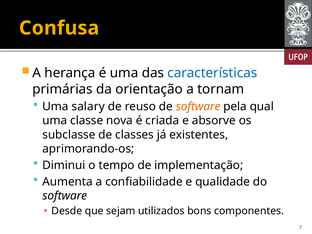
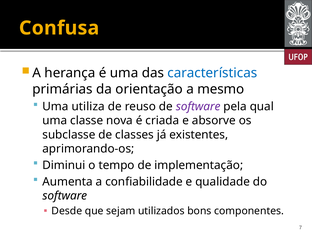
tornam: tornam -> mesmo (221, 89)
salary: salary -> utiliza (88, 107)
software colour: orange -> purple (198, 107)
